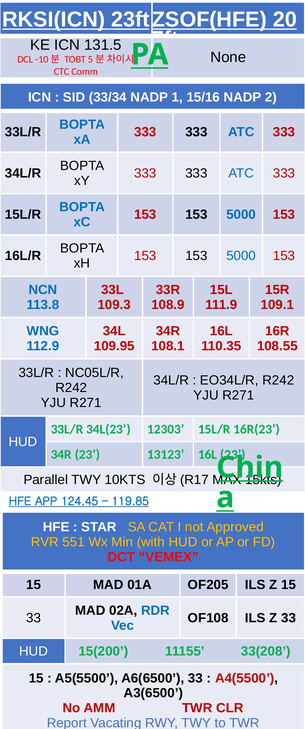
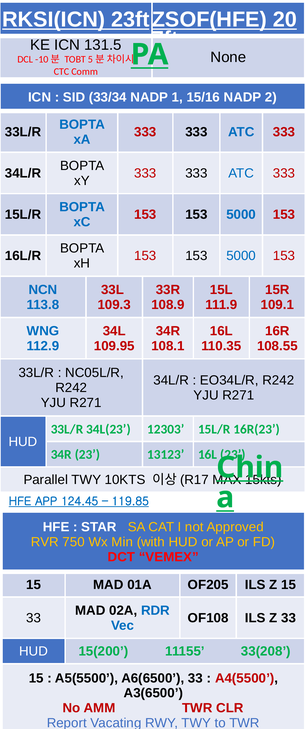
551: 551 -> 750 (74, 543)
